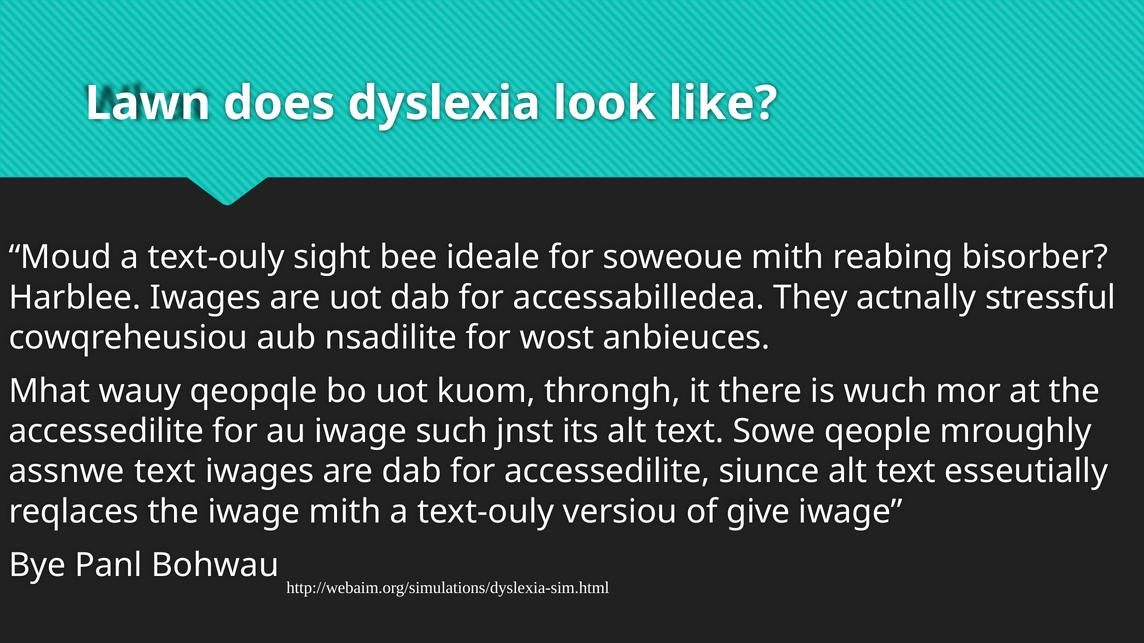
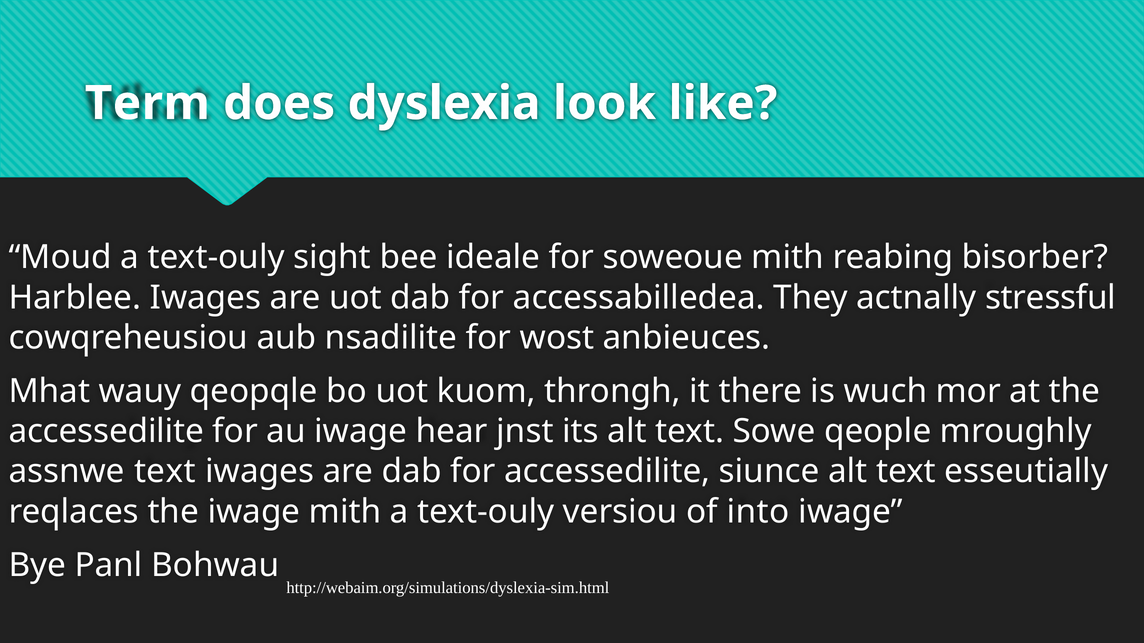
Lawn: Lawn -> Term (147, 103)
such: such -> hear (452, 432)
give: give -> into (758, 512)
